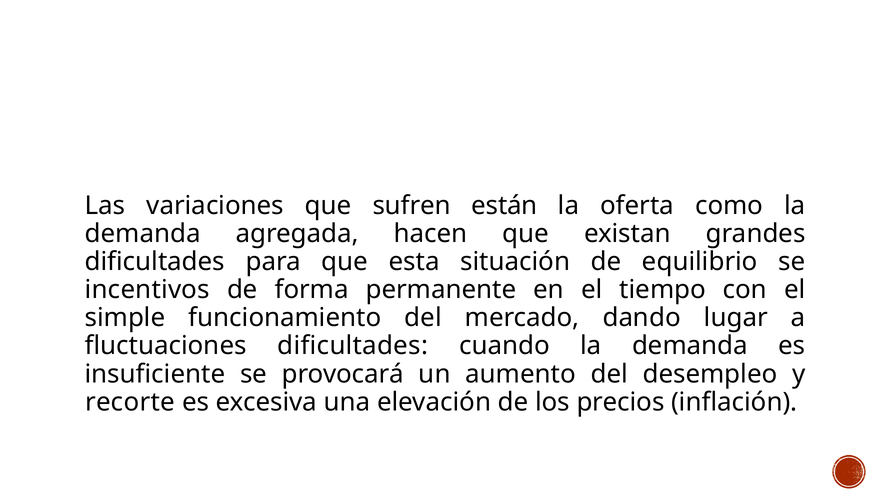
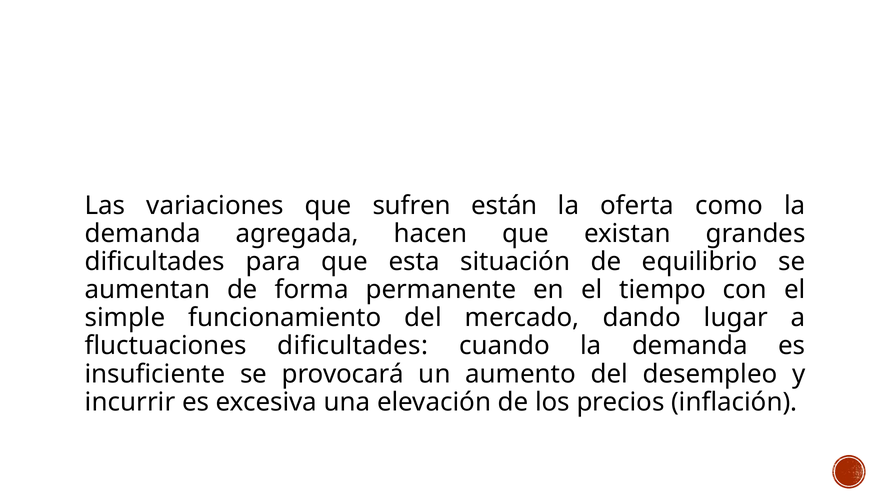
incentivos: incentivos -> aumentan (147, 290)
recorte: recorte -> incurrir (130, 402)
